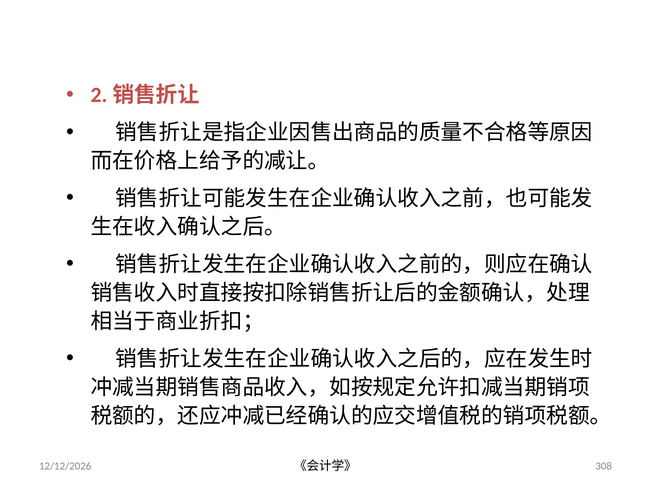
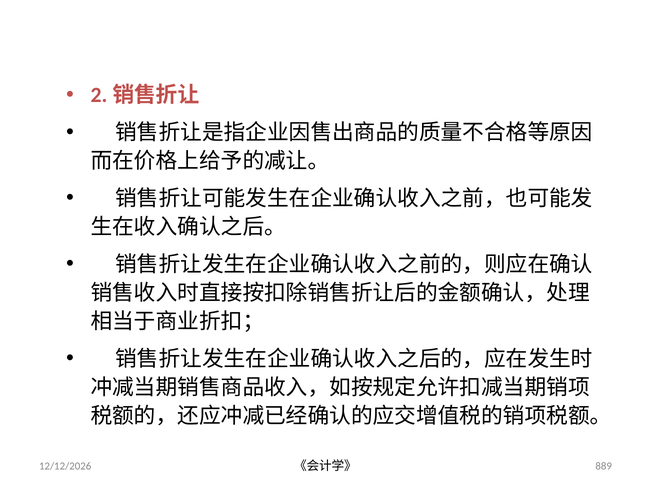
308: 308 -> 889 (604, 466)
